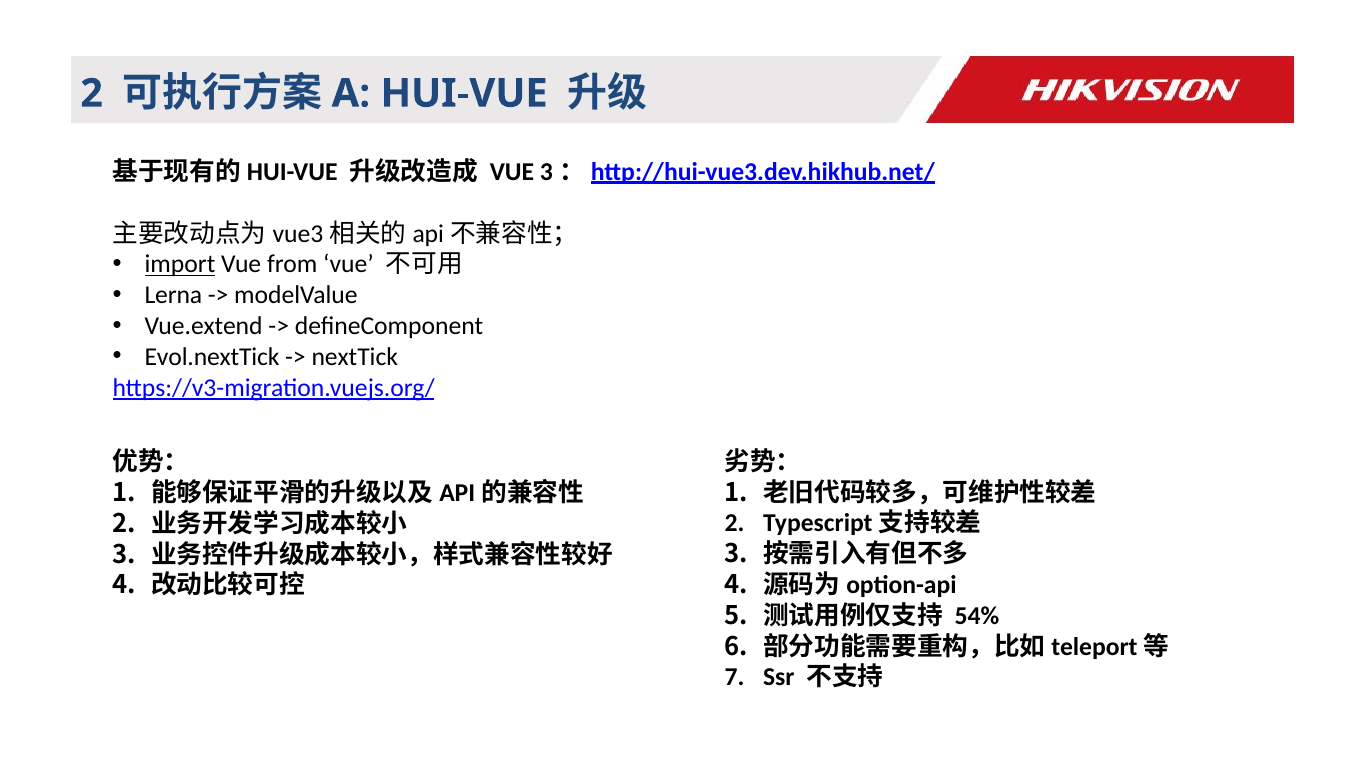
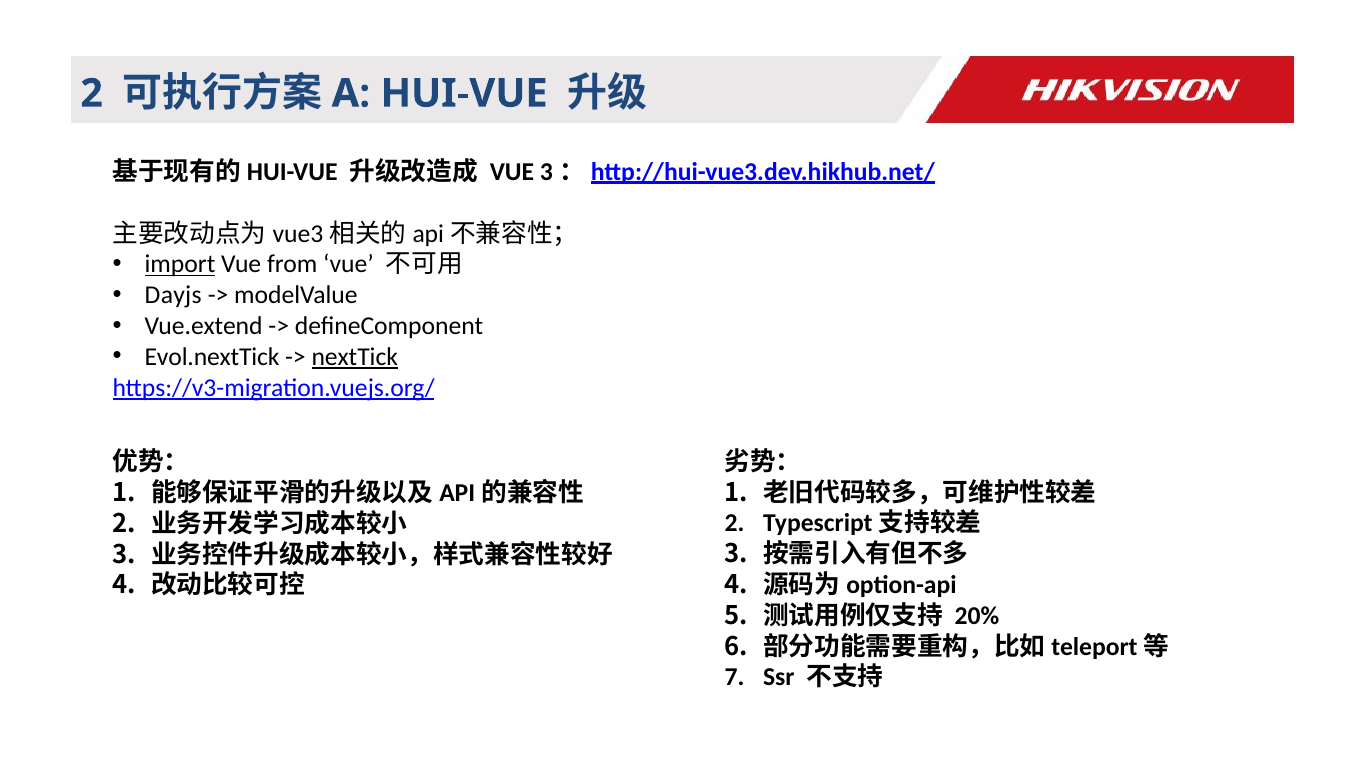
Lerna: Lerna -> Dayjs (173, 295)
nextTick underline: none -> present (355, 357)
54%: 54% -> 20% (977, 615)
